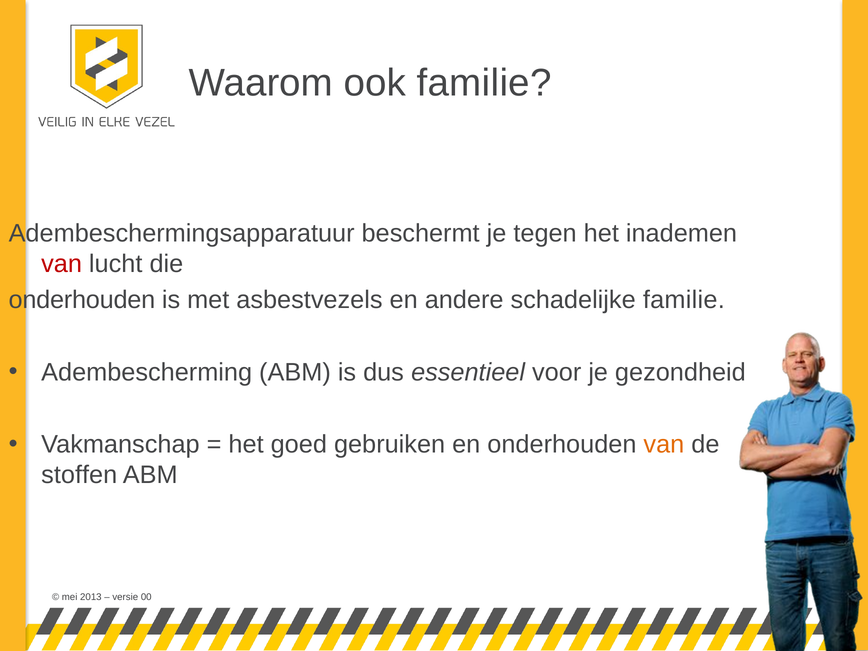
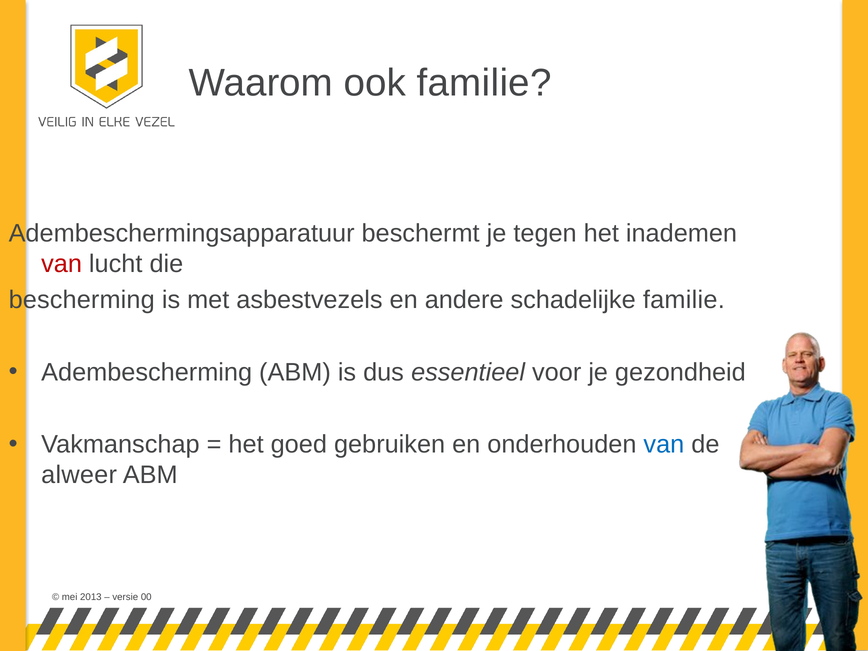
onderhouden: onderhouden -> bescherming (82, 300)
van colour: orange -> blue (664, 445)
stoffen: stoffen -> alweer (79, 475)
